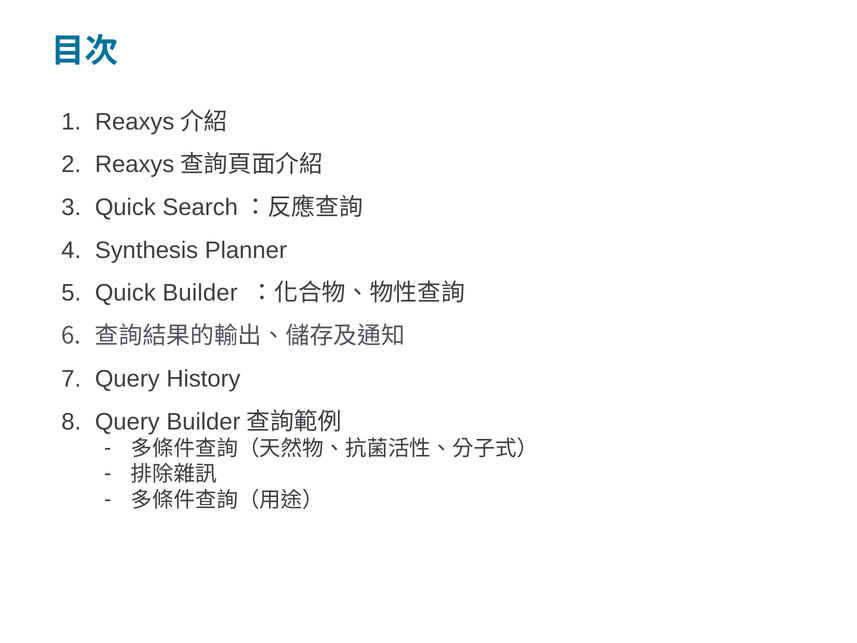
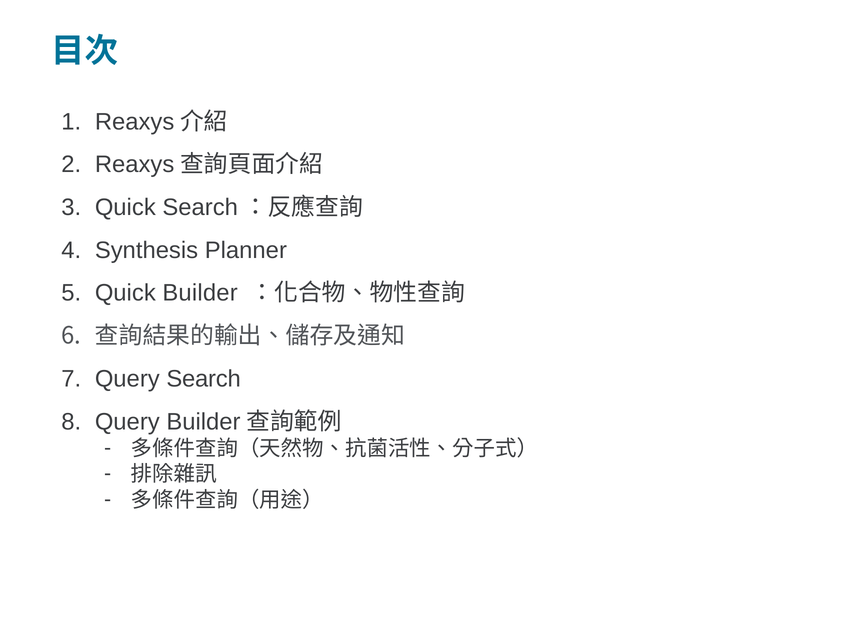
History: History -> Search (204, 379)
